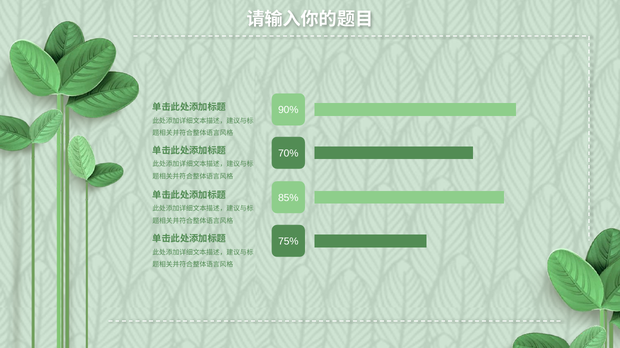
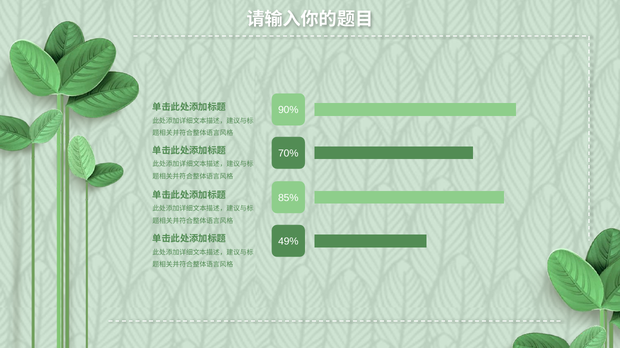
75%: 75% -> 49% (288, 242)
